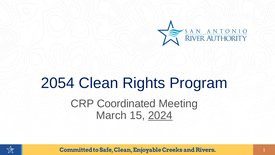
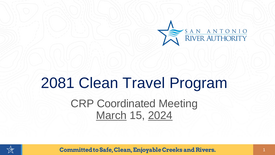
2054: 2054 -> 2081 (58, 83)
Rights: Rights -> Travel (144, 83)
March underline: none -> present (111, 115)
